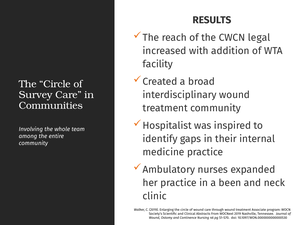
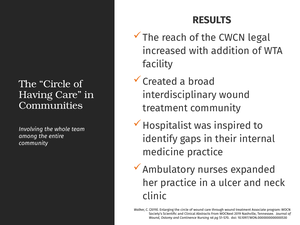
Survey: Survey -> Having (36, 95)
been: been -> ulcer (230, 183)
